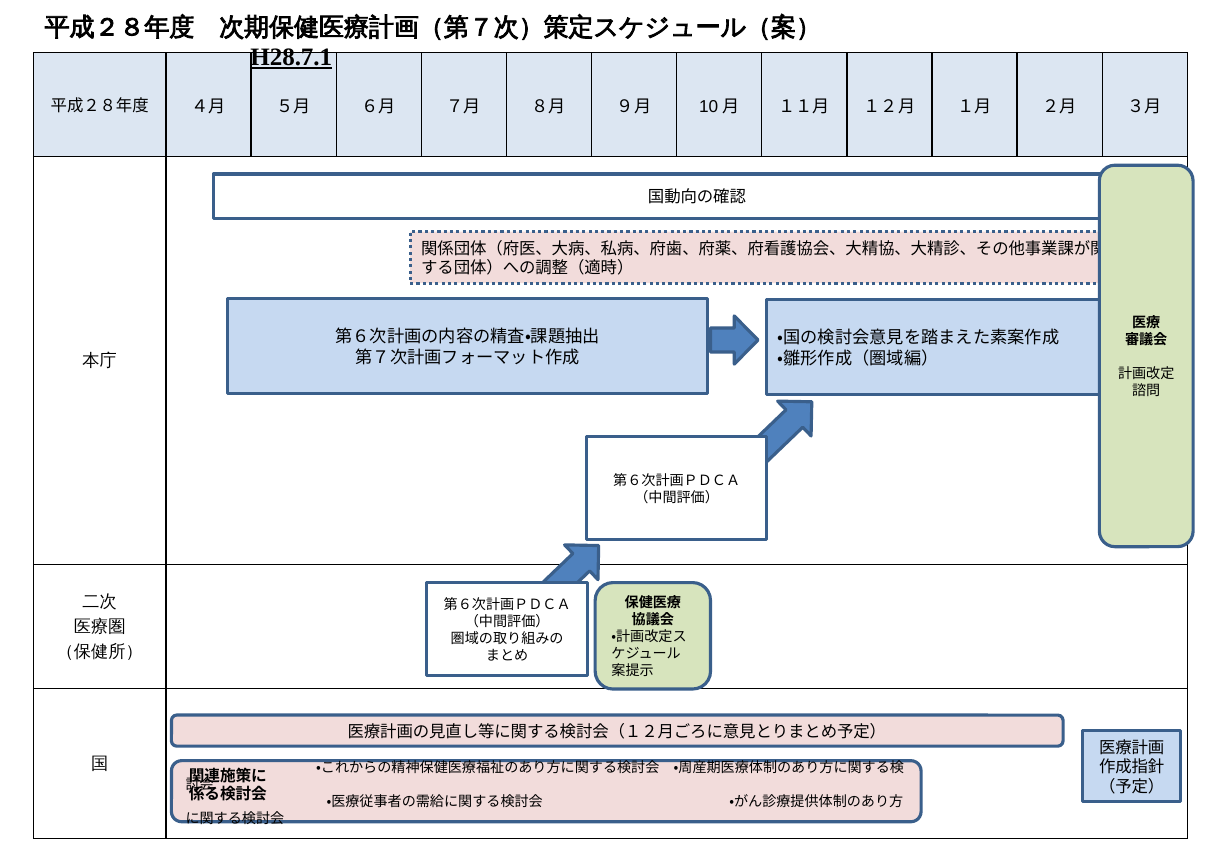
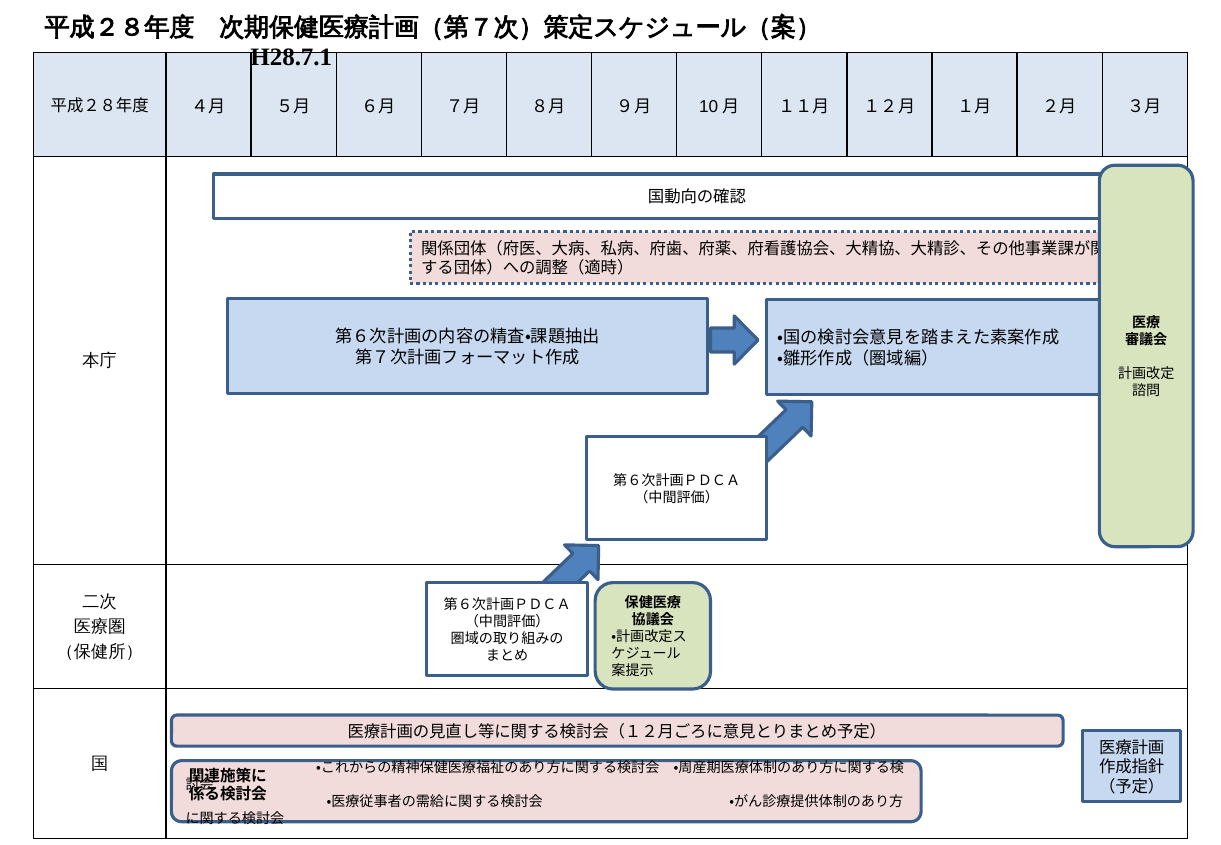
H28.7.1 underline: present -> none (291, 57)
